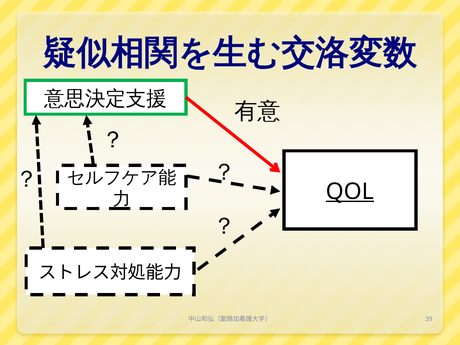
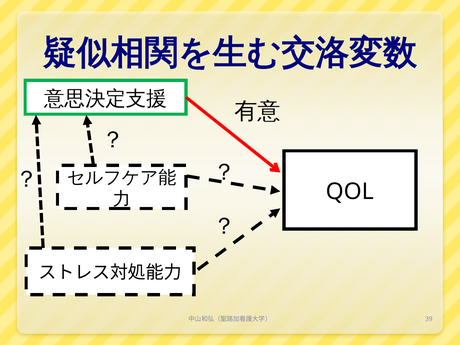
QOL underline: present -> none (350, 192)
